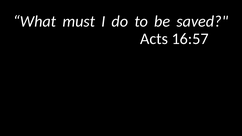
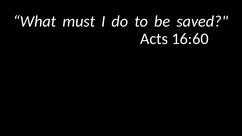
16:57: 16:57 -> 16:60 (190, 39)
